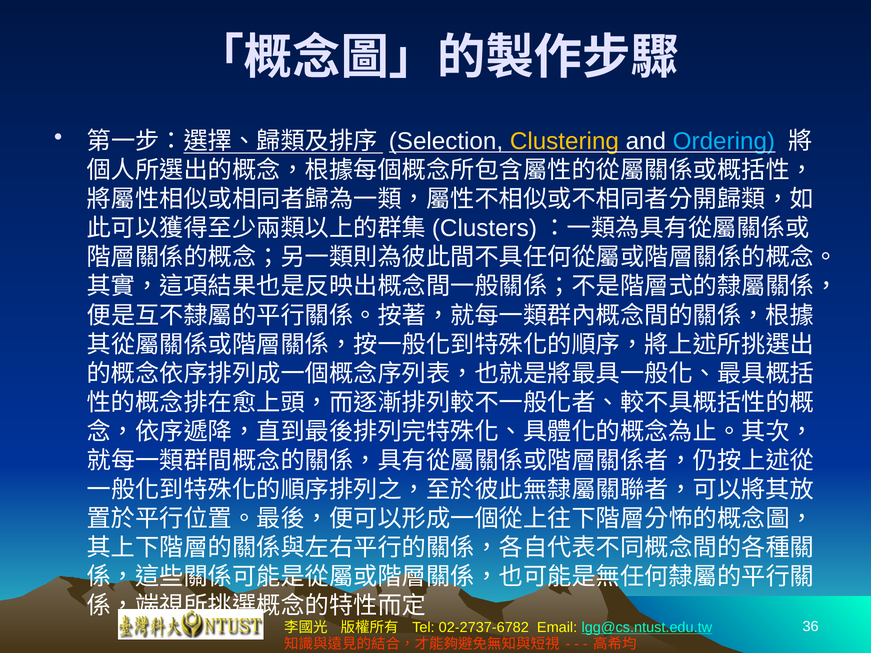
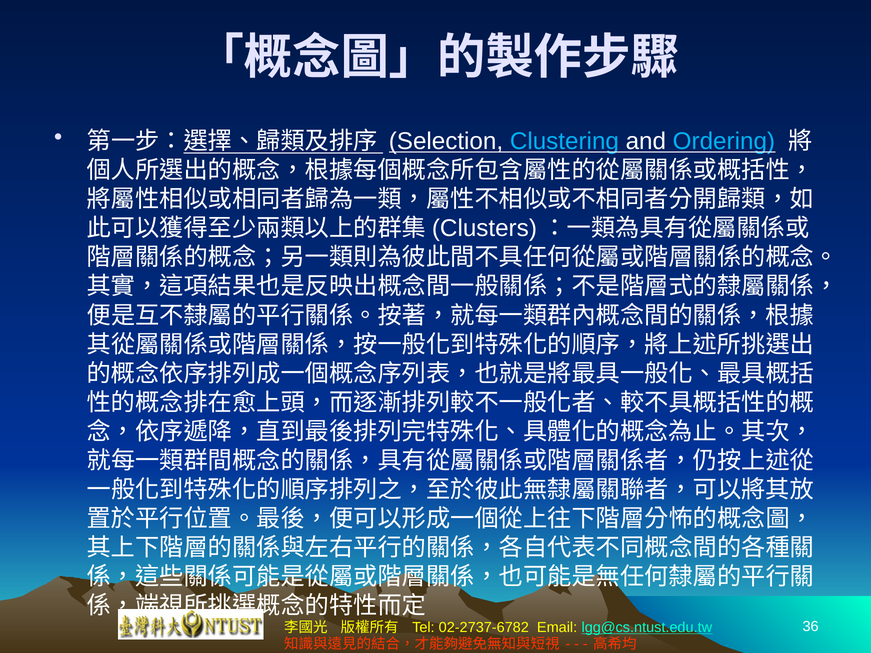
Clustering colour: yellow -> light blue (564, 141)
